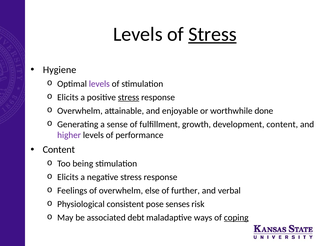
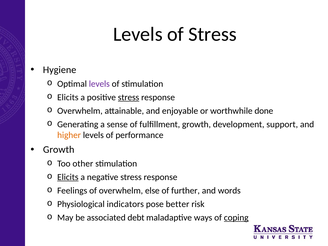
Stress underline: present -> none (212, 34)
development content: content -> support (282, 124)
higher colour: purple -> orange (69, 135)
Content: Content -> Growth (59, 150)
being: being -> other (83, 164)
Elicits underline: none -> present (68, 177)
verbal: verbal -> words (229, 191)
consistent: consistent -> indicators (125, 204)
senses: senses -> better (178, 204)
